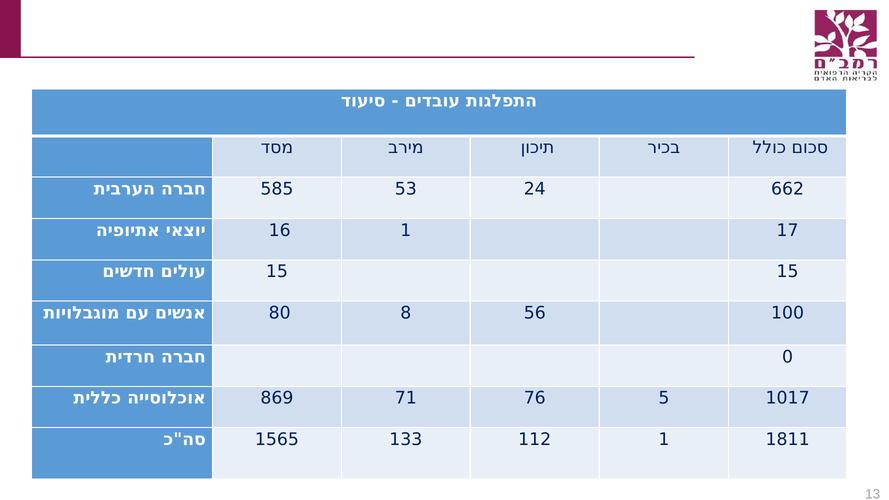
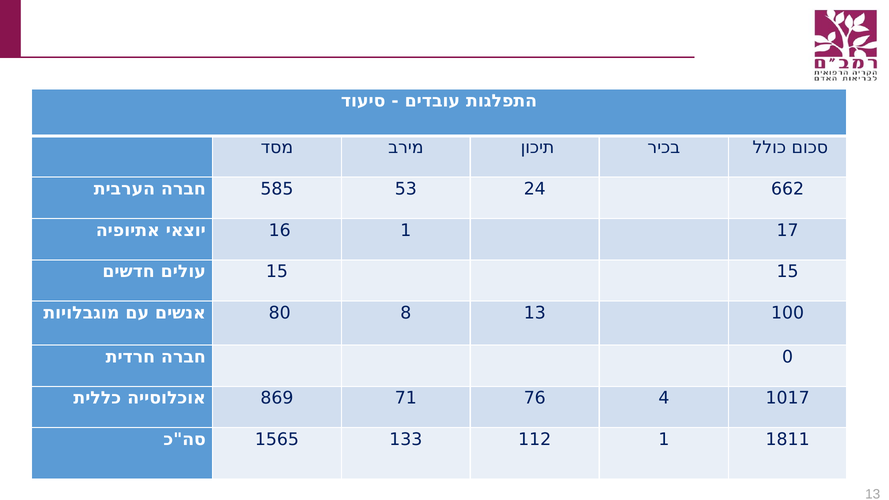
8 56: 56 -> 13 (535, 313)
5: 5 -> 4 (664, 398)
